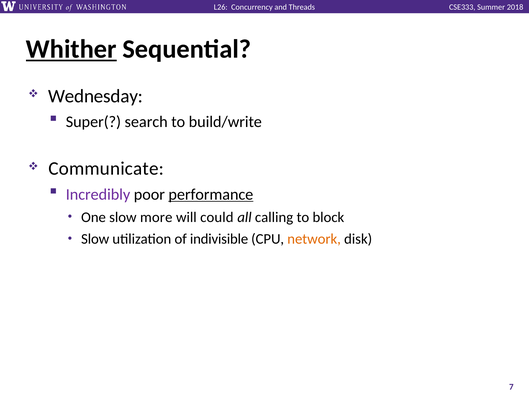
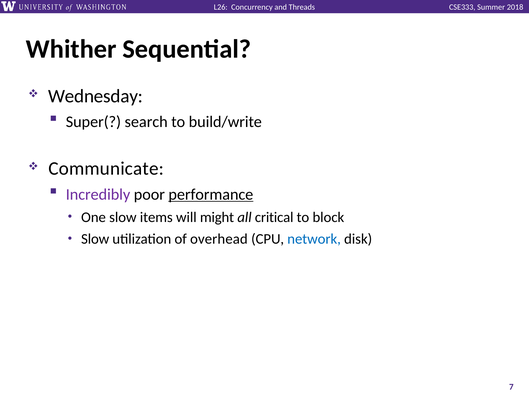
Whither underline: present -> none (71, 49)
more: more -> items (156, 217)
could: could -> might (217, 217)
calling: calling -> critical (274, 217)
indivisible: indivisible -> overhead (219, 239)
network colour: orange -> blue (314, 239)
